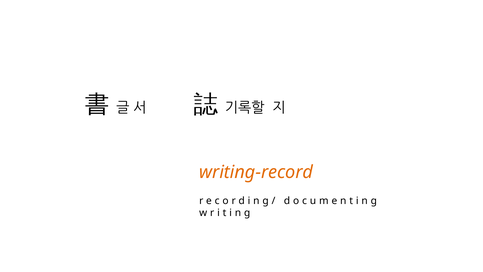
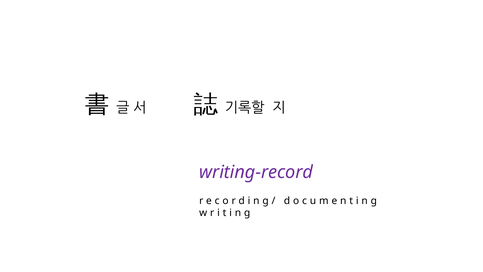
writing-record colour: orange -> purple (256, 172)
